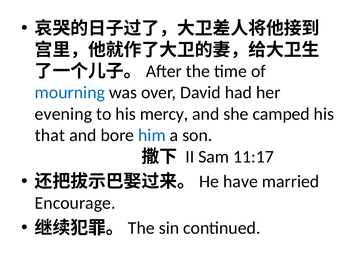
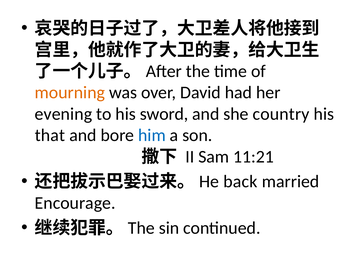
mourning colour: blue -> orange (70, 93)
mercy: mercy -> sword (164, 114)
camped: camped -> country (281, 114)
11:17: 11:17 -> 11:21 (254, 157)
have: have -> back (240, 182)
